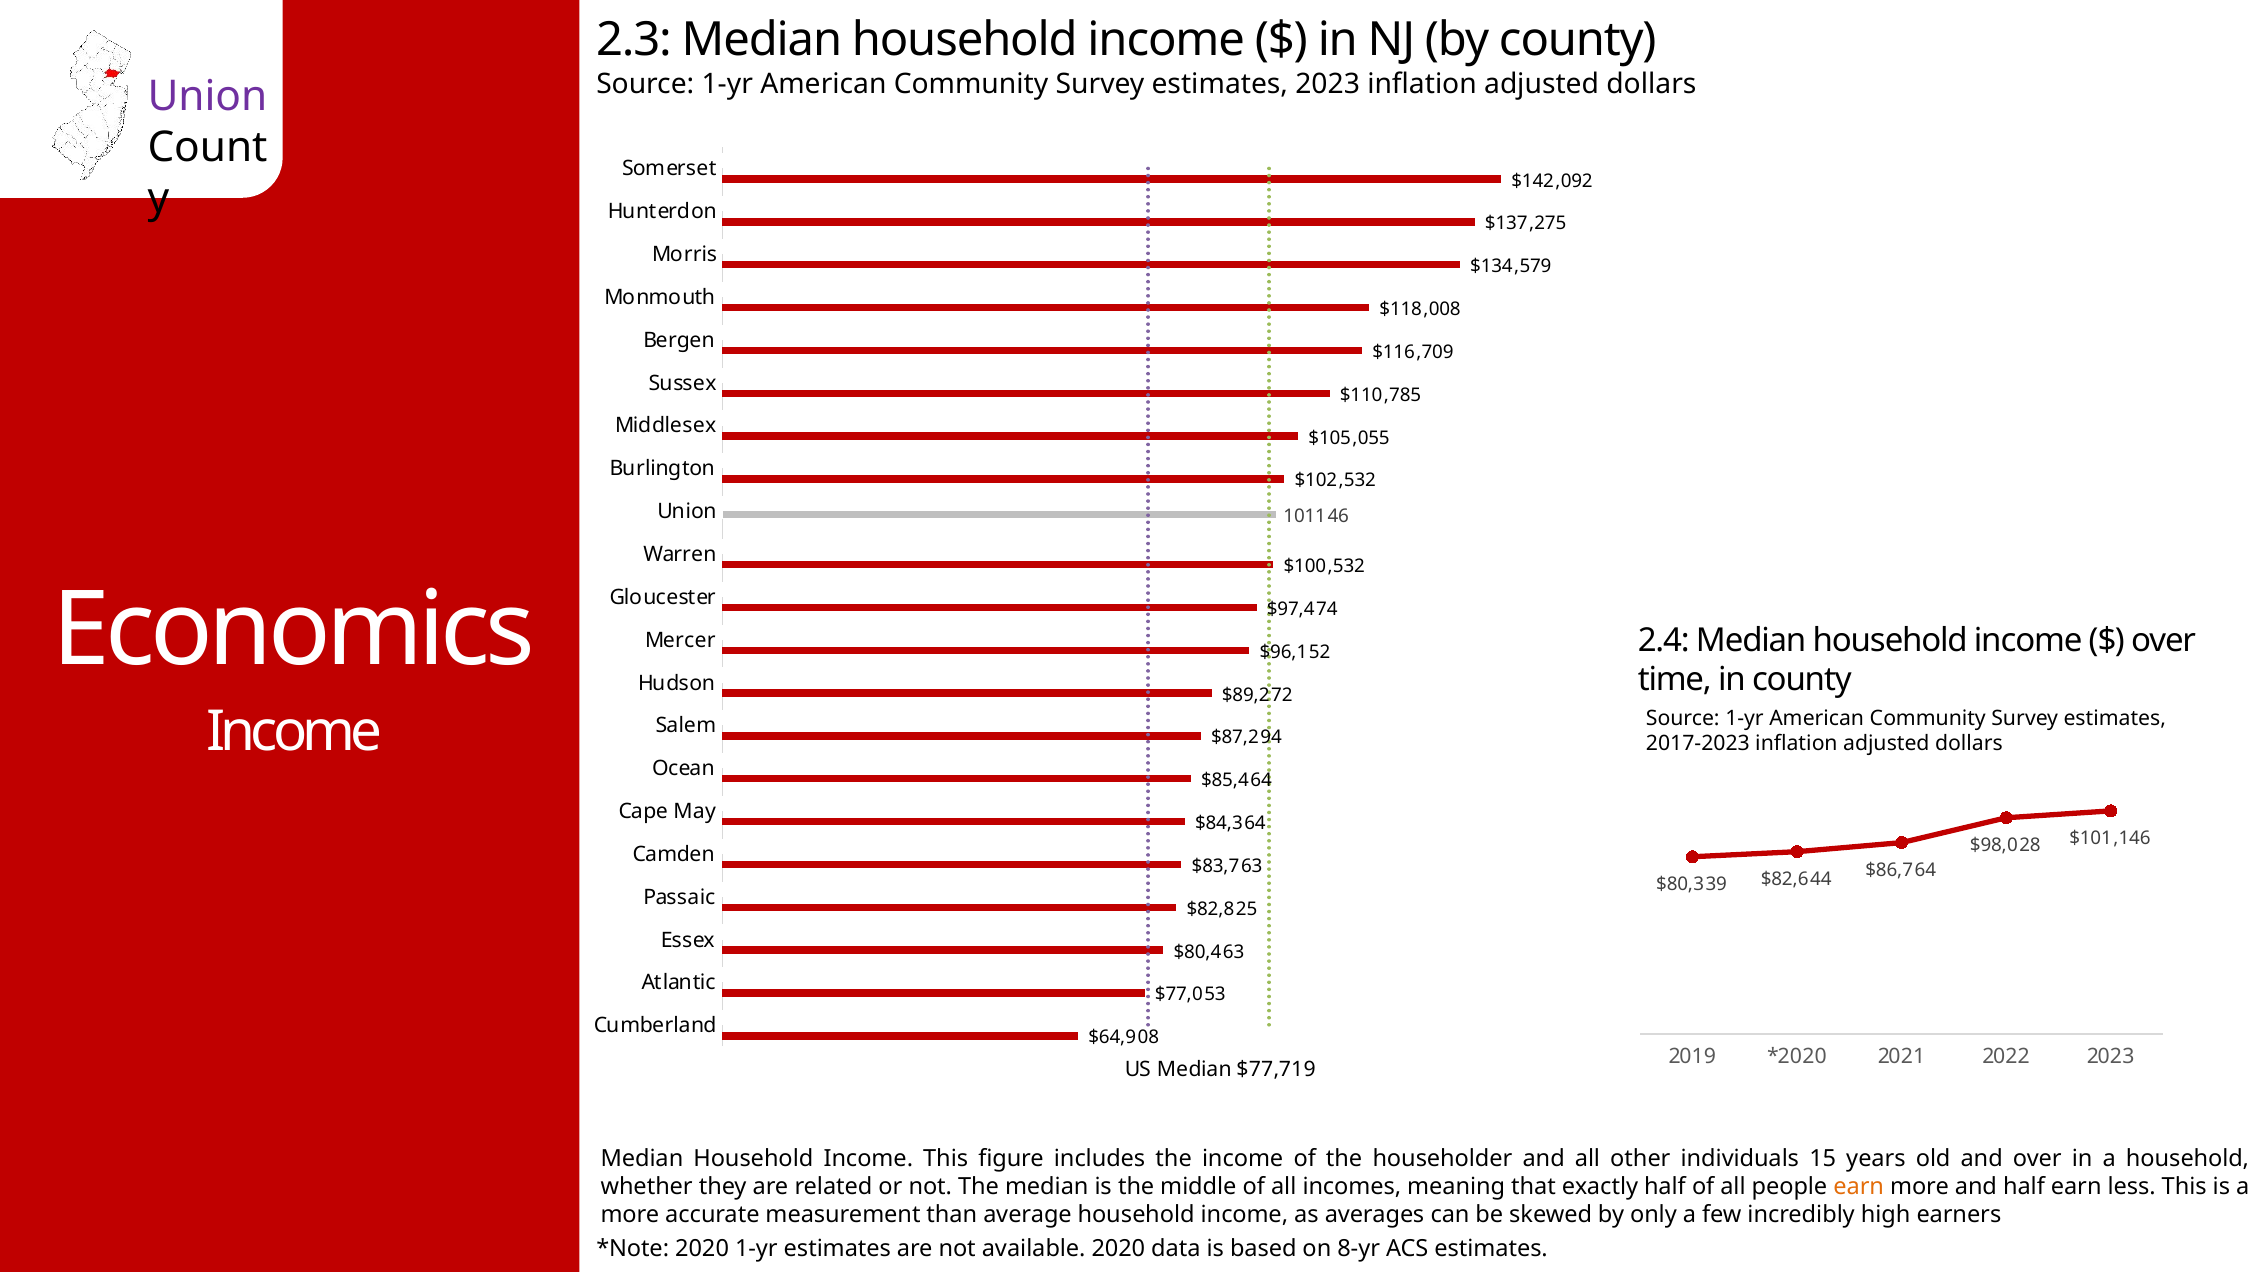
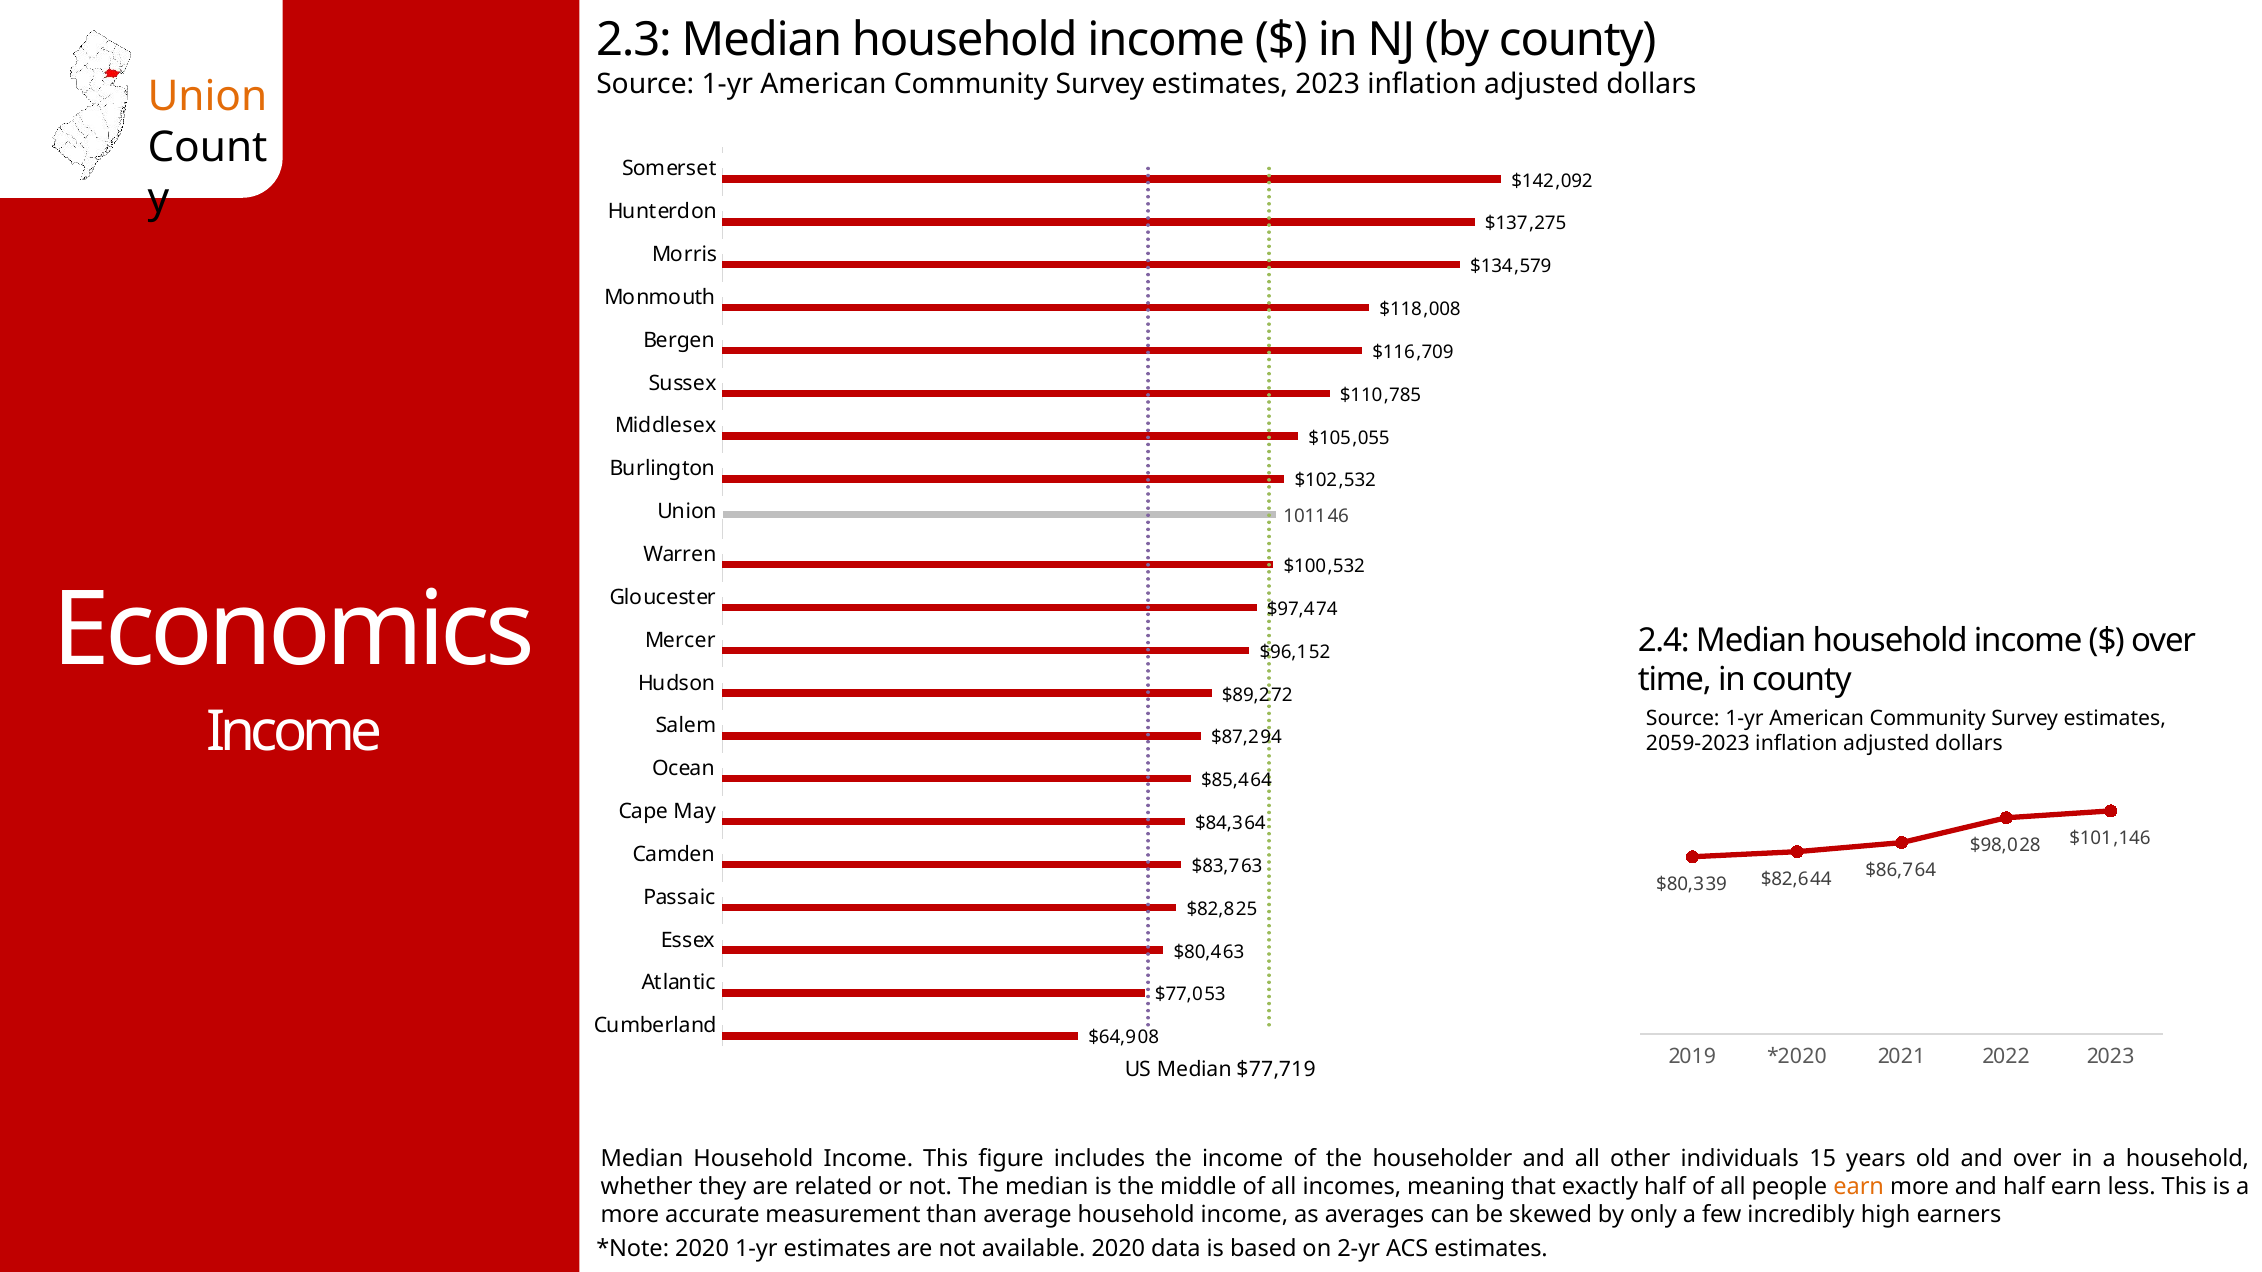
Union colour: purple -> orange (207, 97)
2017-2023: 2017-2023 -> 2059-2023 (1698, 744)
8-yr: 8-yr -> 2-yr (1359, 1249)
